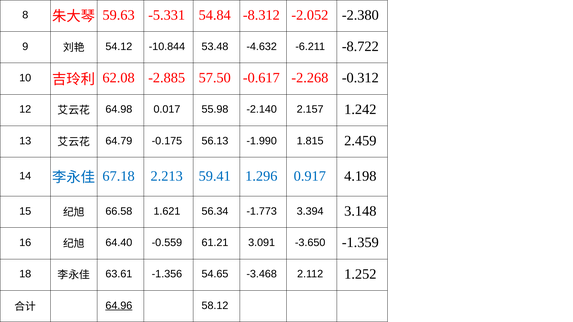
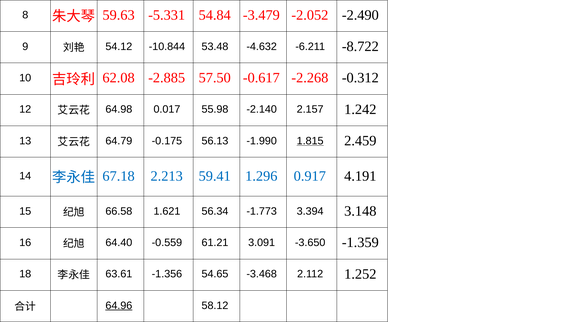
-8.312: -8.312 -> -3.479 (261, 15)
-2.380: -2.380 -> -2.490 (360, 15)
1.815 underline: none -> present (310, 141)
4.198: 4.198 -> 4.191 (360, 176)
